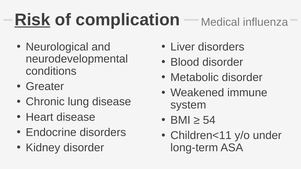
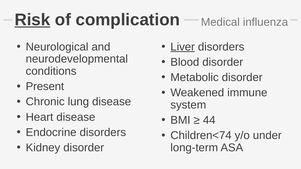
Liver underline: none -> present (183, 47)
Greater: Greater -> Present (45, 87)
54: 54 -> 44 (209, 120)
Children<11: Children<11 -> Children<74 (201, 136)
